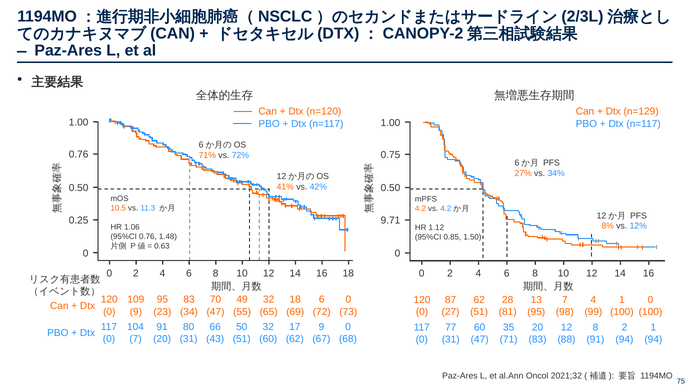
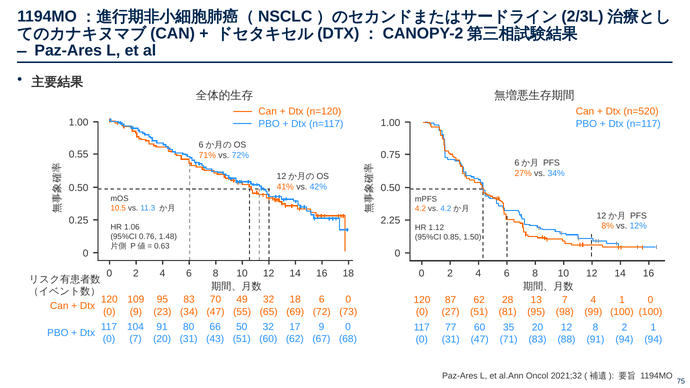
n=129: n=129 -> n=520 (641, 112)
0.76: 0.76 -> 0.55 (79, 155)
9.71: 9.71 -> 2.25 (390, 221)
